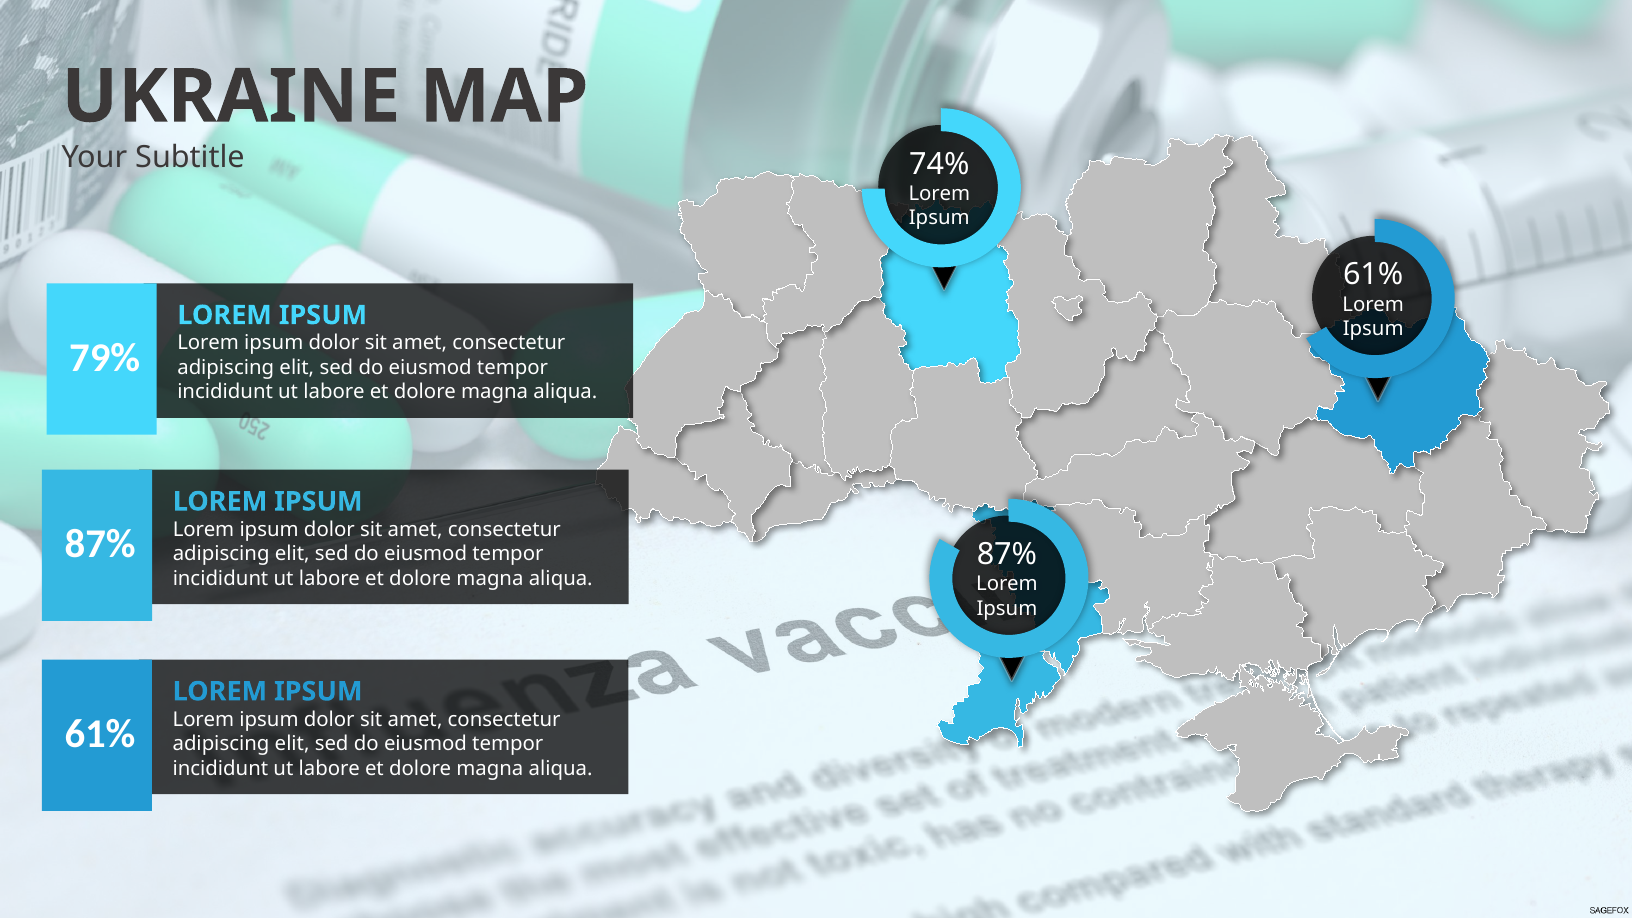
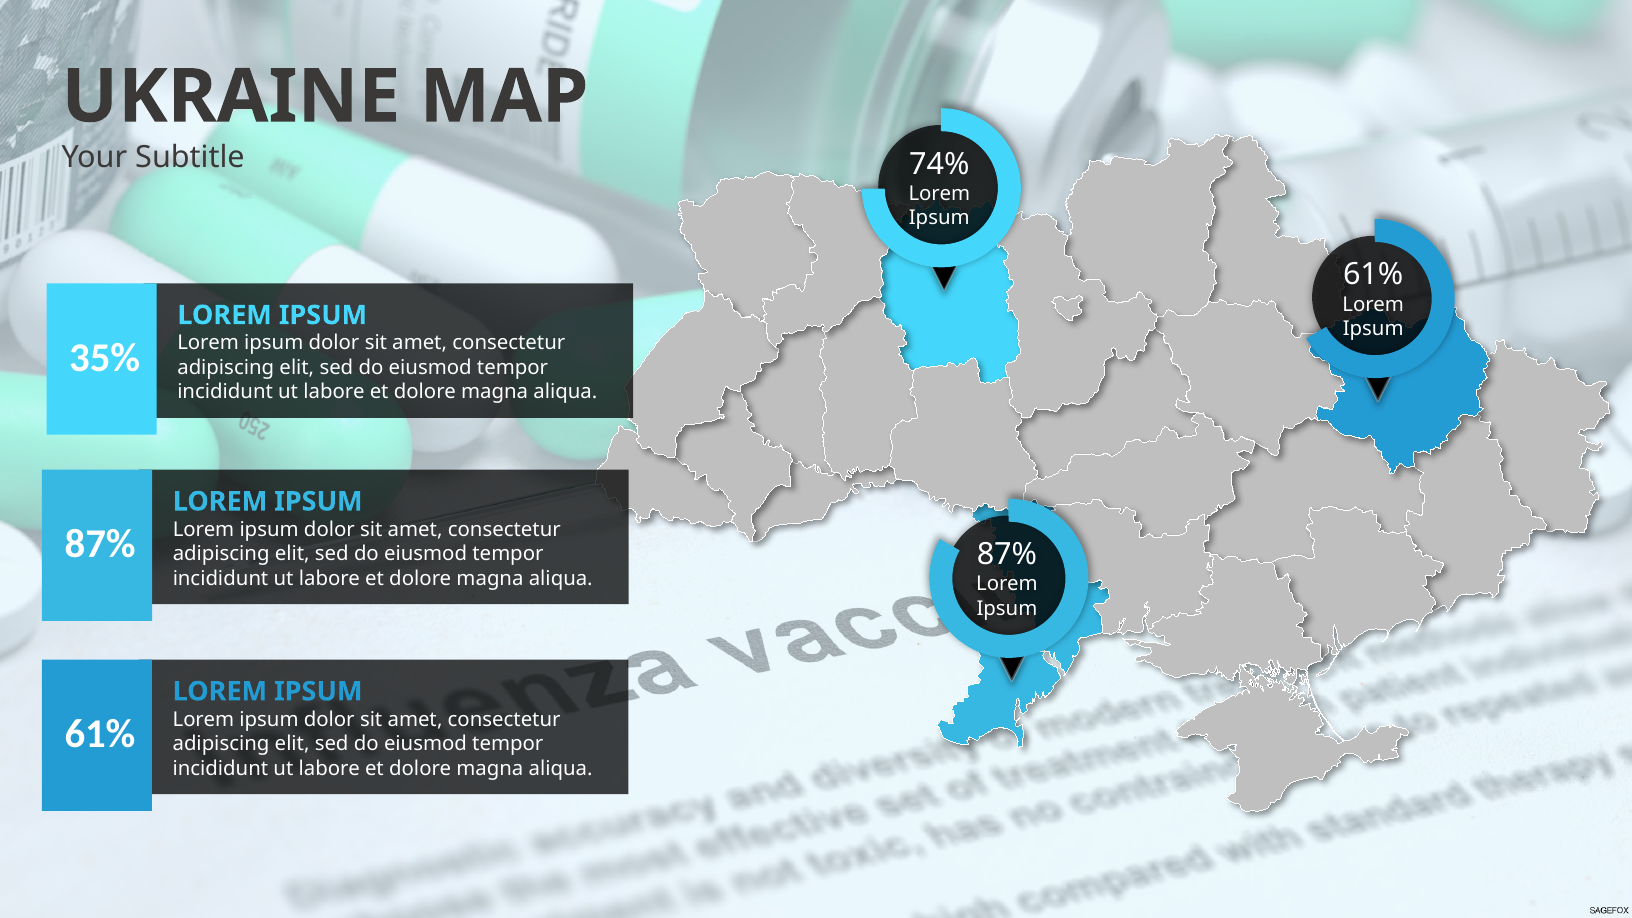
79%: 79% -> 35% (105, 358)
